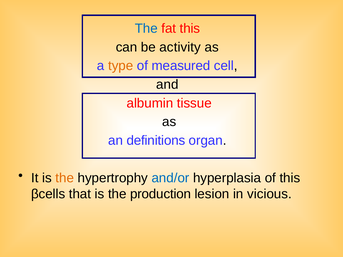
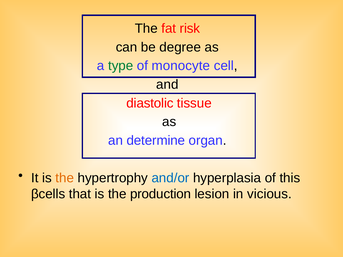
The colour: blue -> black (146, 29)
fat this: this -> risk (190, 29)
activity: activity -> degree (180, 47)
type colour: orange -> green (121, 66)
measured: measured -> monocyte (181, 66)
albumin: albumin -> diastolic (150, 103)
definitions: definitions -> determine (156, 141)
